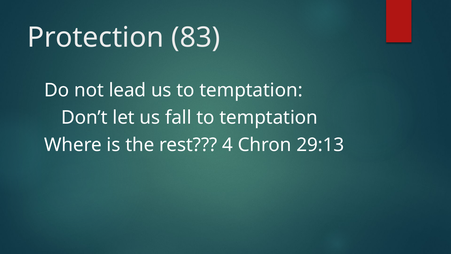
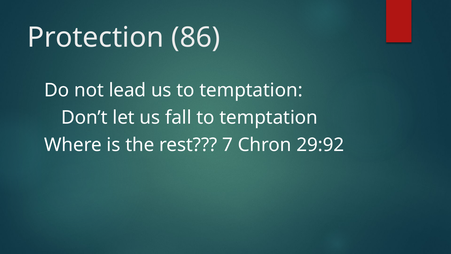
83: 83 -> 86 (196, 37)
4: 4 -> 7 (228, 145)
29:13: 29:13 -> 29:92 (320, 145)
